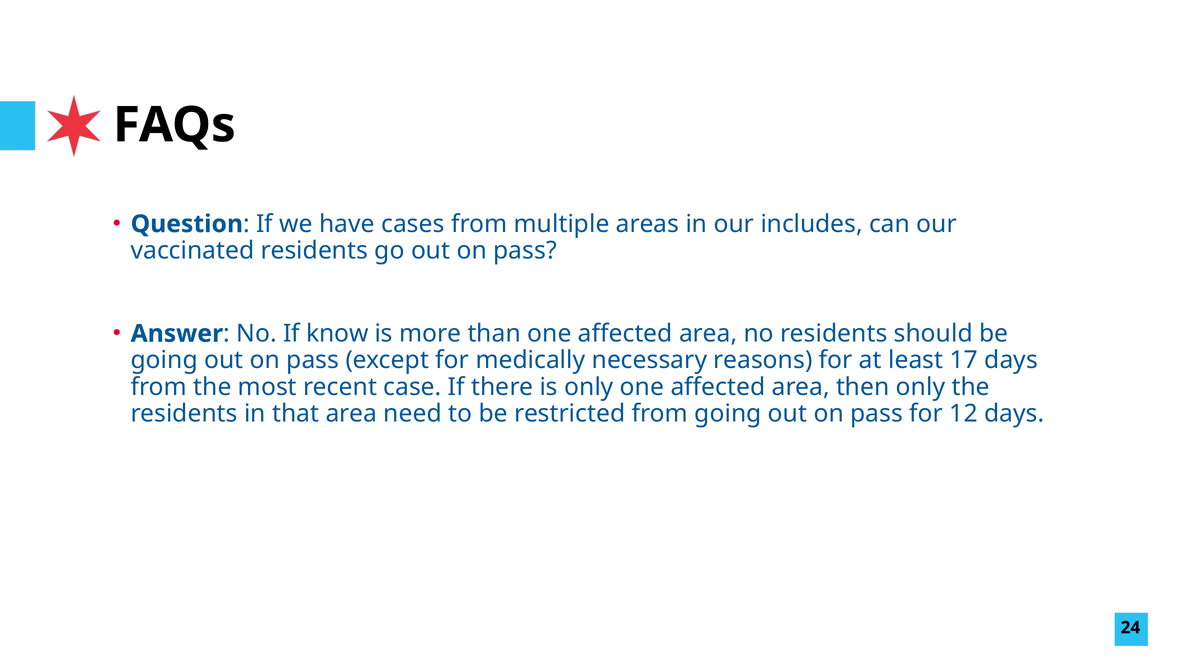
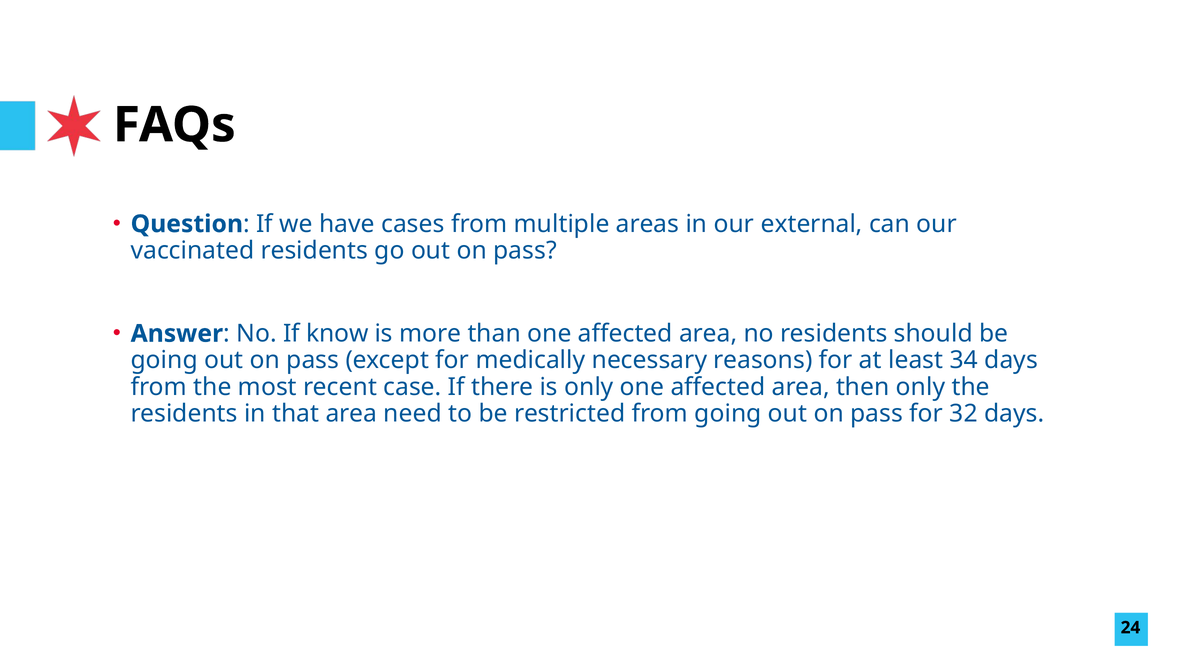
includes: includes -> external (812, 224)
17: 17 -> 34 (964, 360)
12: 12 -> 32 (964, 413)
